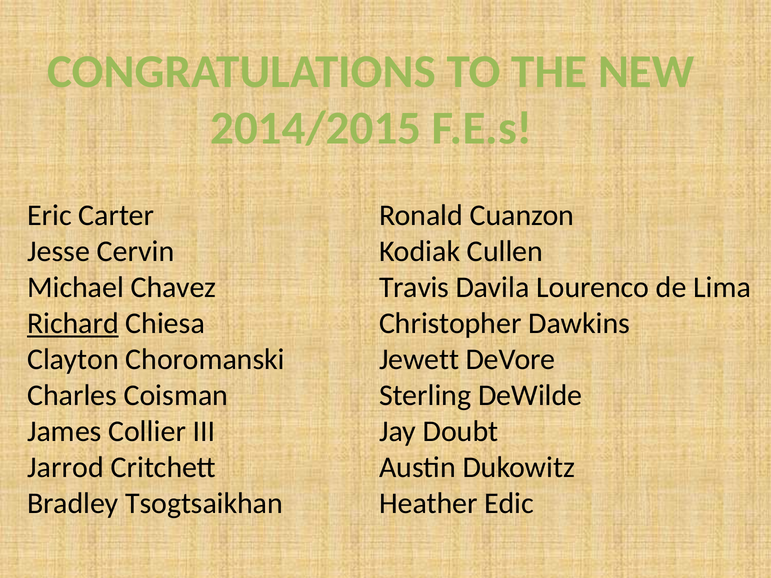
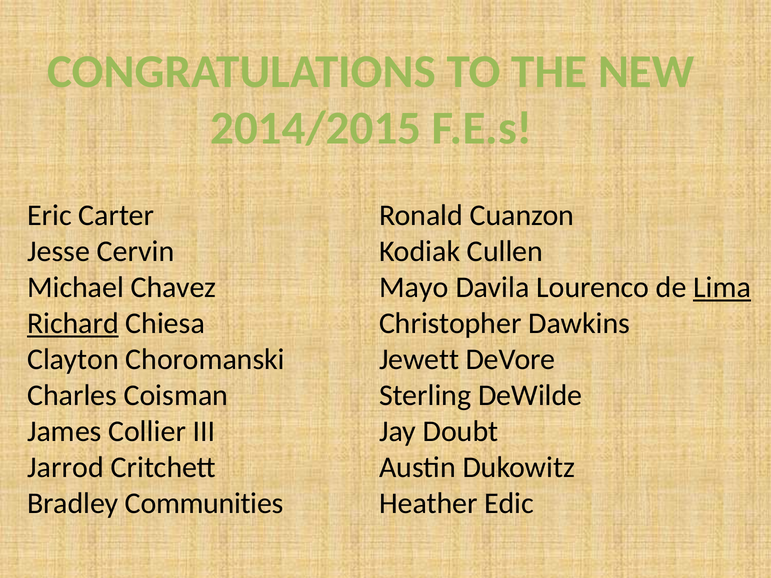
Travis: Travis -> Mayo (414, 288)
Lima underline: none -> present (722, 288)
Tsogtsaikhan: Tsogtsaikhan -> Communities (204, 504)
